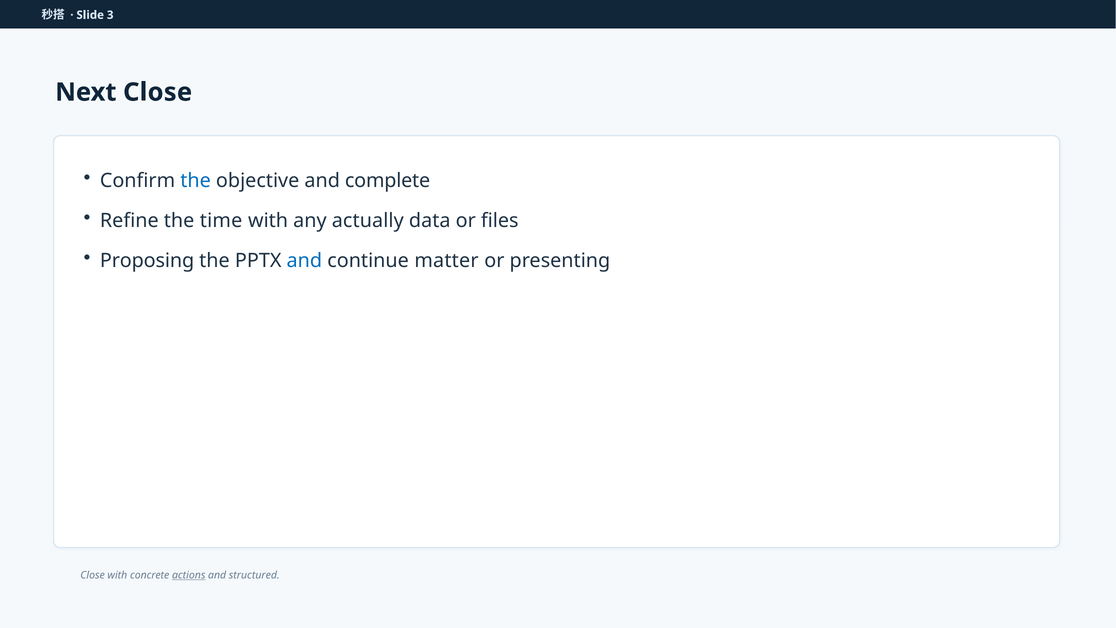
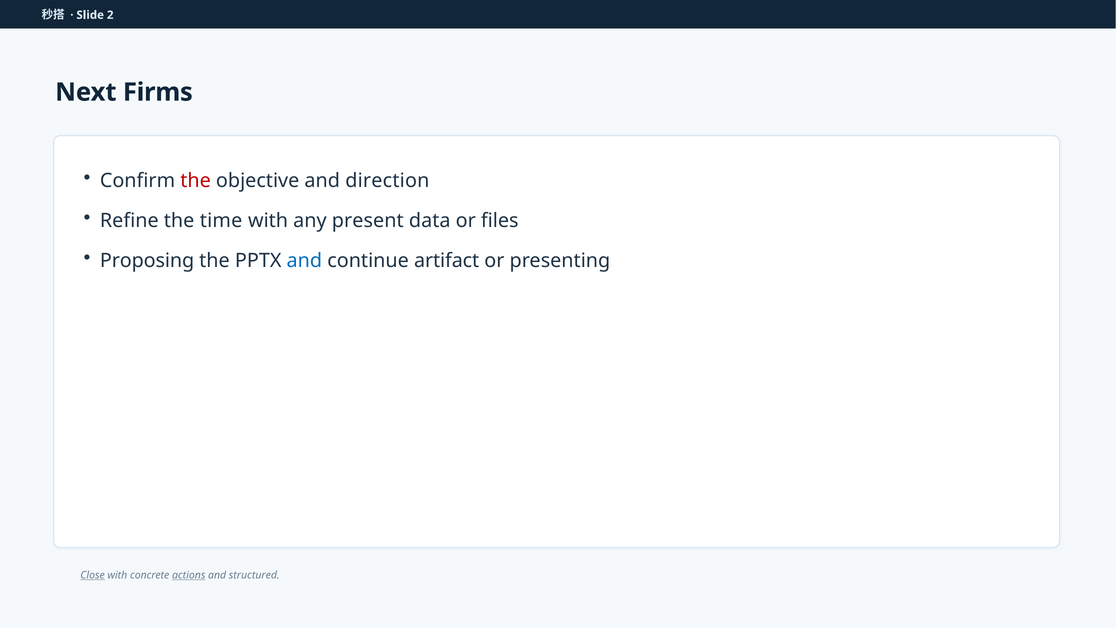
3: 3 -> 2 (110, 15)
Next Close: Close -> Firms (158, 92)
the colour: blue -> red (196, 181)
complete: complete -> direction (387, 181)
actually: actually -> present (368, 221)
matter: matter -> artifact (447, 261)
Close underline: none -> present (93, 575)
